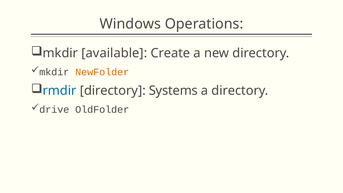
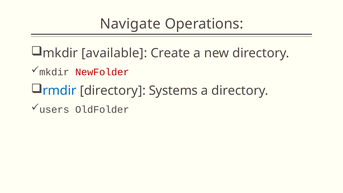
Windows: Windows -> Navigate (130, 24)
NewFolder colour: orange -> red (102, 72)
drive: drive -> users (54, 110)
